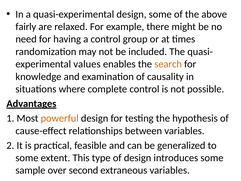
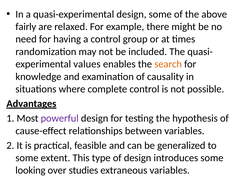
powerful colour: orange -> purple (60, 118)
sample: sample -> looking (30, 170)
second: second -> studies (83, 170)
